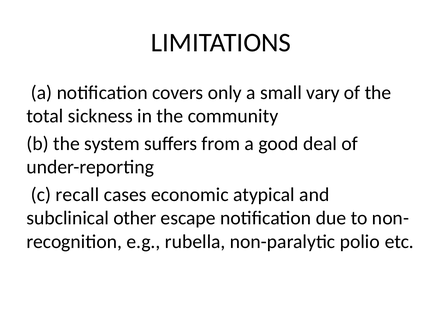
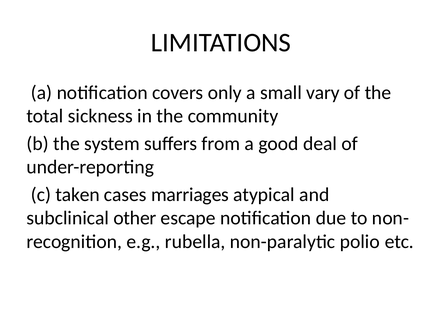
recall: recall -> taken (78, 195)
economic: economic -> marriages (190, 195)
